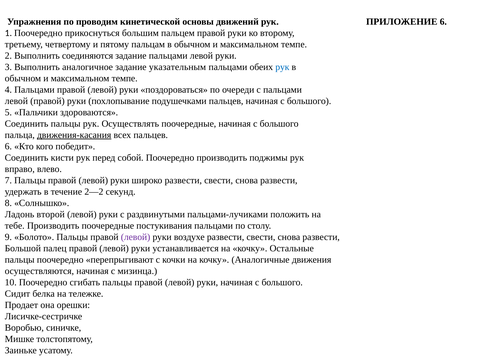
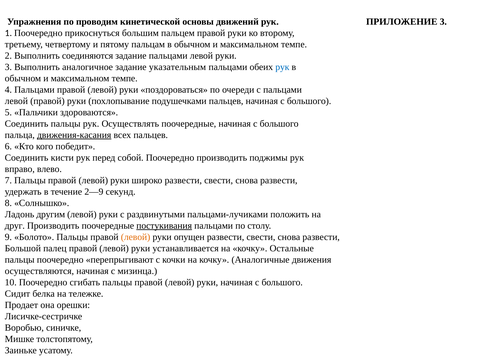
ПРИЛОЖЕНИЕ 6: 6 -> 3 (443, 22)
2—2: 2—2 -> 2—9 (94, 192)
второй: второй -> другим (51, 214)
тебе: тебе -> друг (15, 225)
постукивания underline: none -> present (164, 225)
левой colour: purple -> orange (136, 237)
воздухе: воздухе -> опущен (189, 237)
